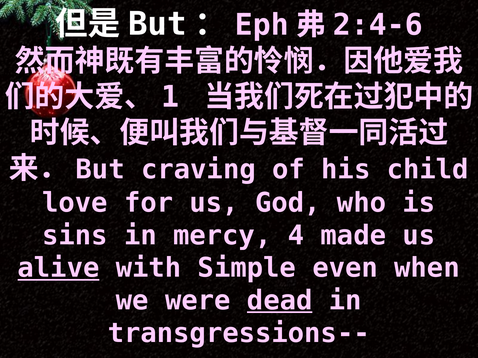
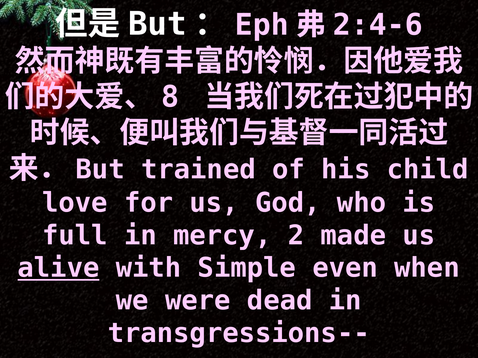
1: 1 -> 8 (170, 97)
craving: craving -> trained (198, 170)
sins: sins -> full (75, 236)
4: 4 -> 2 (296, 236)
dead underline: present -> none (280, 301)
